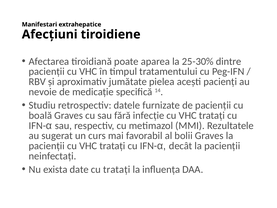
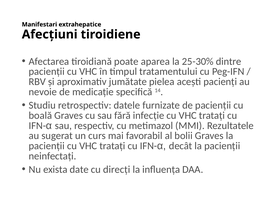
cu tratați: tratați -> direcți (117, 169)
